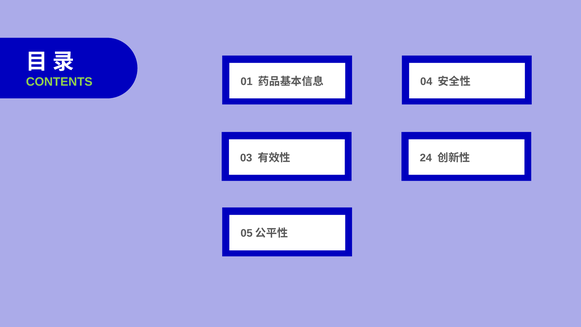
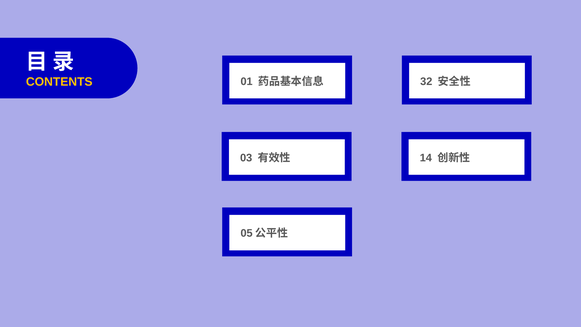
CONTENTS colour: light green -> yellow (59, 82)
04: 04 -> 32 (426, 81)
24: 24 -> 14 (426, 158)
